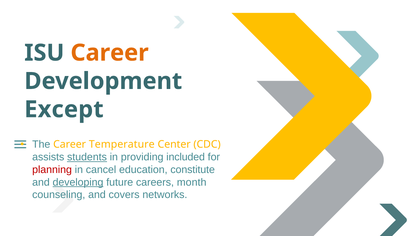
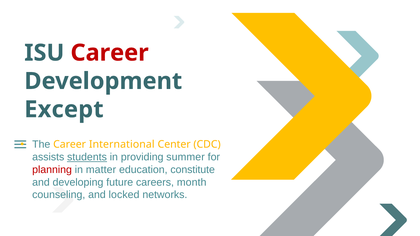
Career colour: orange -> red (110, 53)
Temperature: Temperature -> International (122, 145)
included: included -> summer (186, 157)
cancel: cancel -> matter (101, 170)
developing underline: present -> none (78, 182)
covers: covers -> locked (124, 195)
